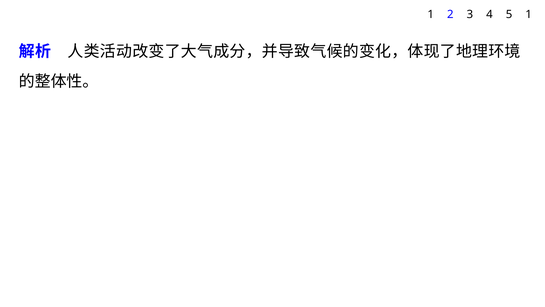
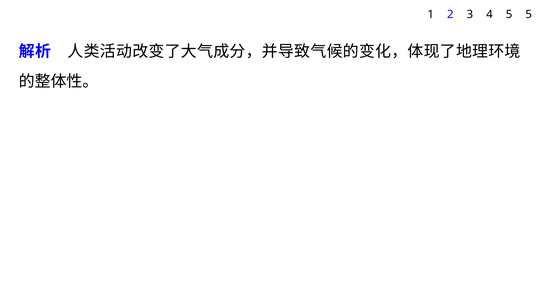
5 1: 1 -> 5 (529, 14)
